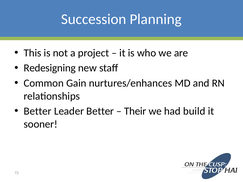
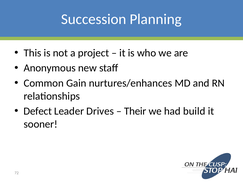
Redesigning: Redesigning -> Anonymous (50, 68)
Better: Better -> Defect (38, 111)
Leader Better: Better -> Drives (100, 111)
